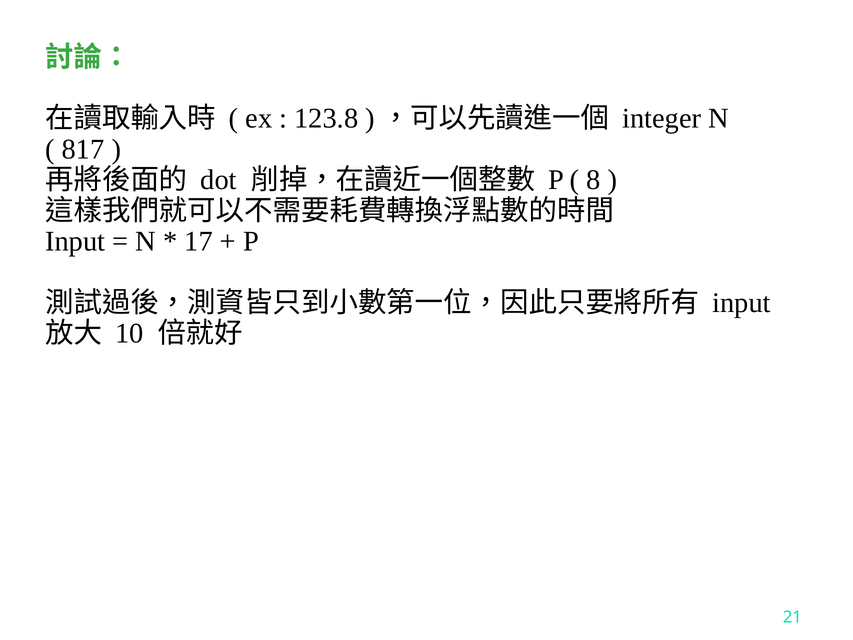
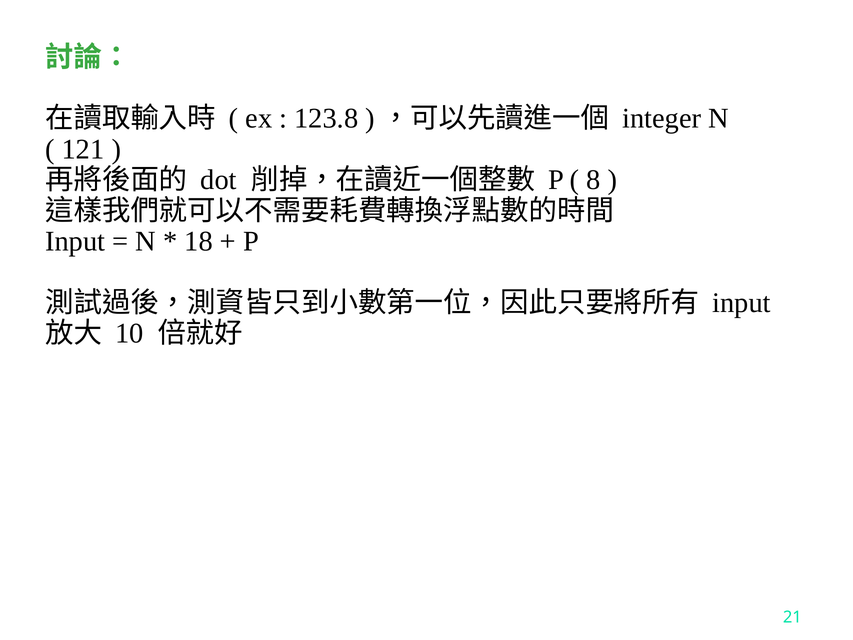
817: 817 -> 121 (83, 149)
17: 17 -> 18 (199, 241)
